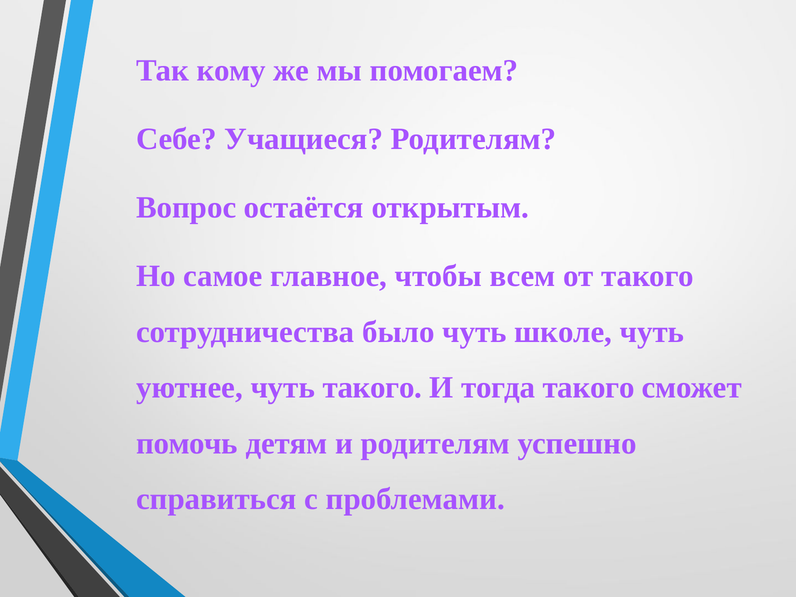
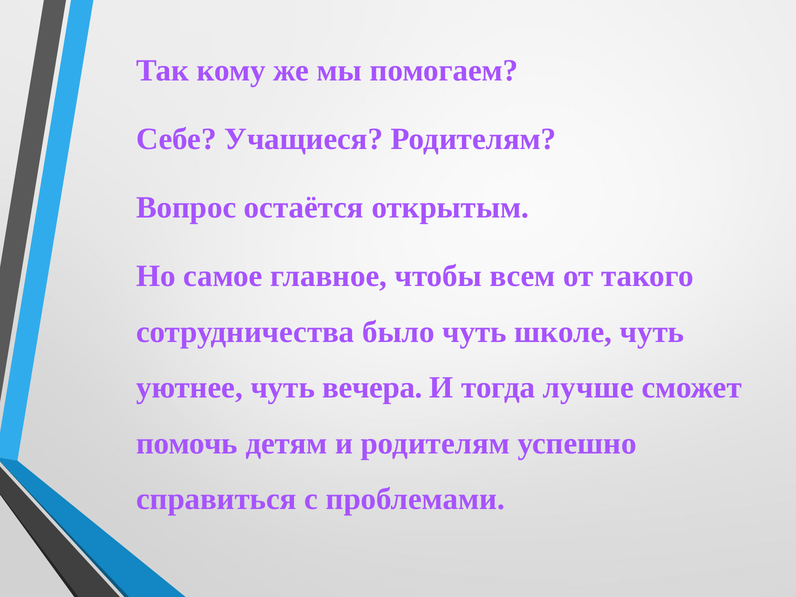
чуть такого: такого -> вечера (372, 388)
тогда такого: такого -> лучше (588, 388)
